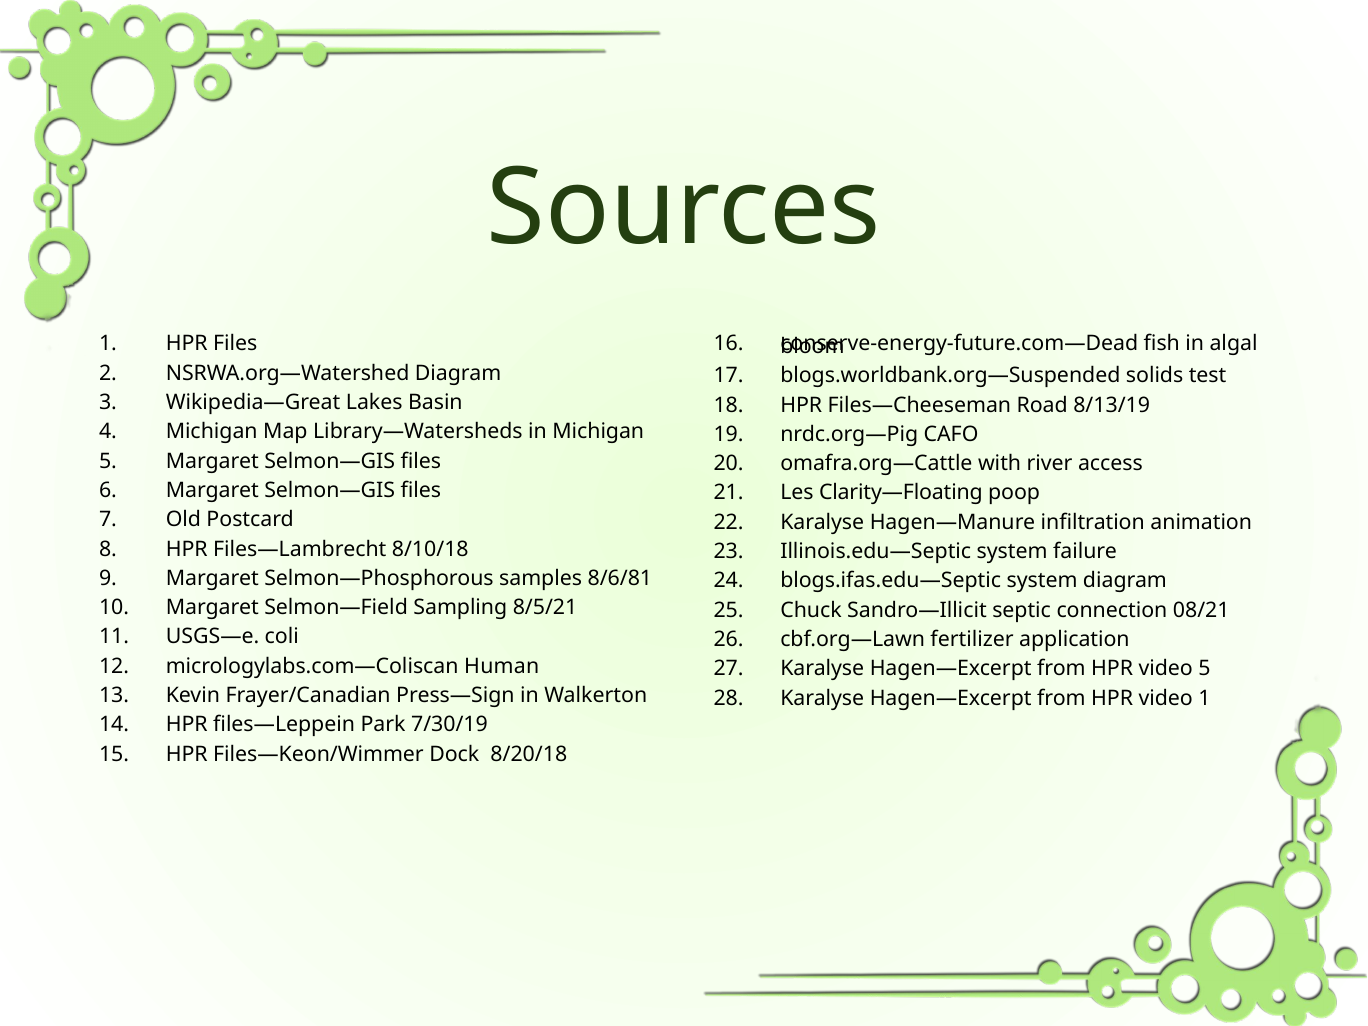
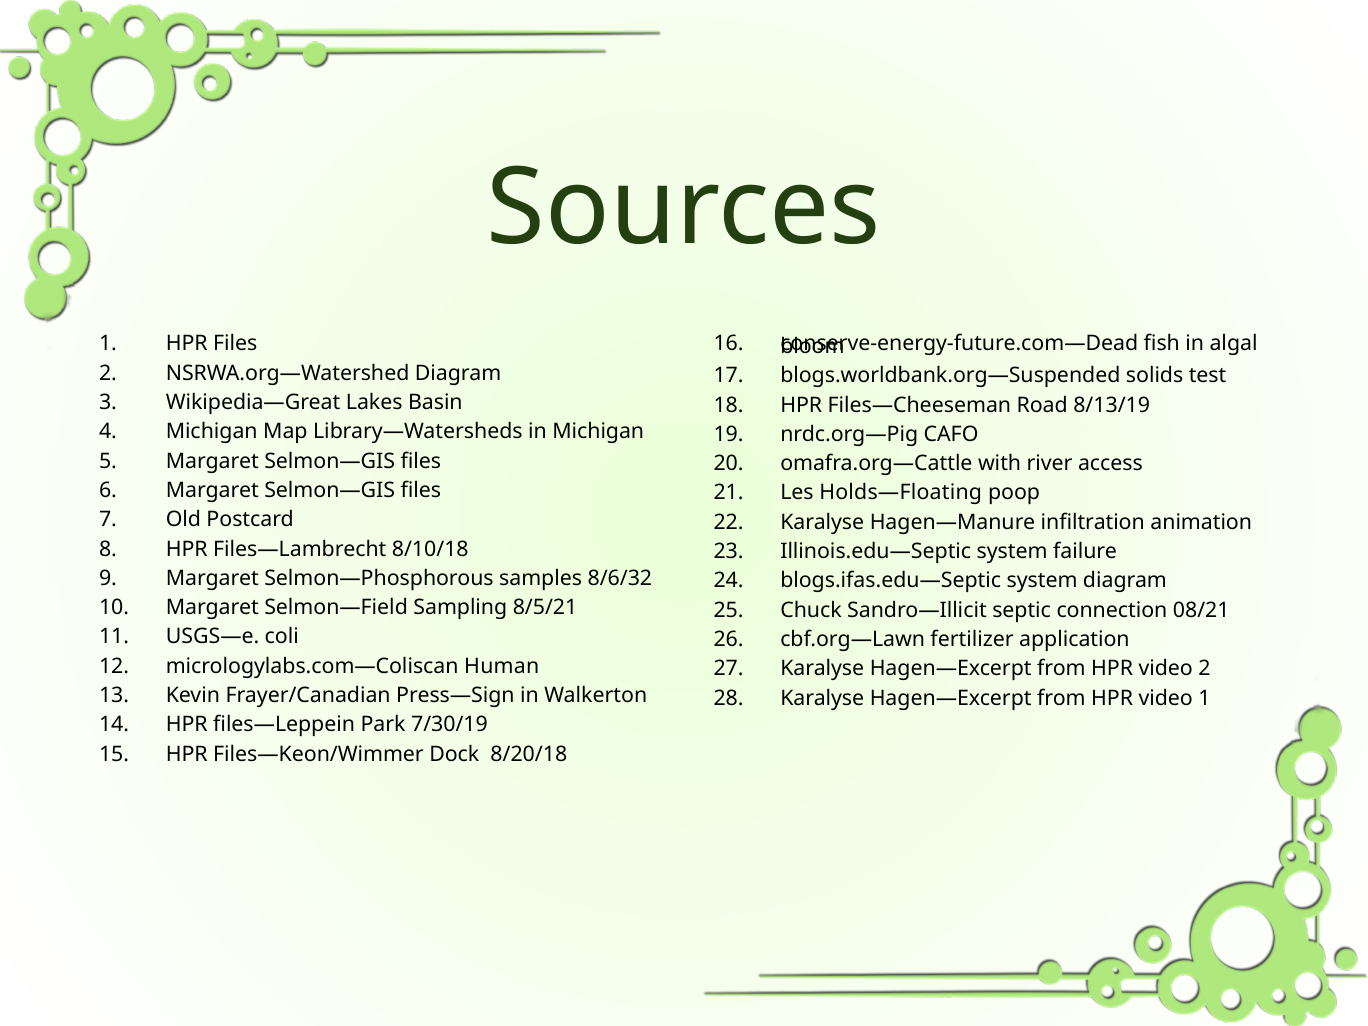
Clarity—Floating: Clarity—Floating -> Holds—Floating (901, 493)
8/6/81: 8/6/81 -> 8/6/32 (620, 578)
video 5: 5 -> 2 (1204, 669)
